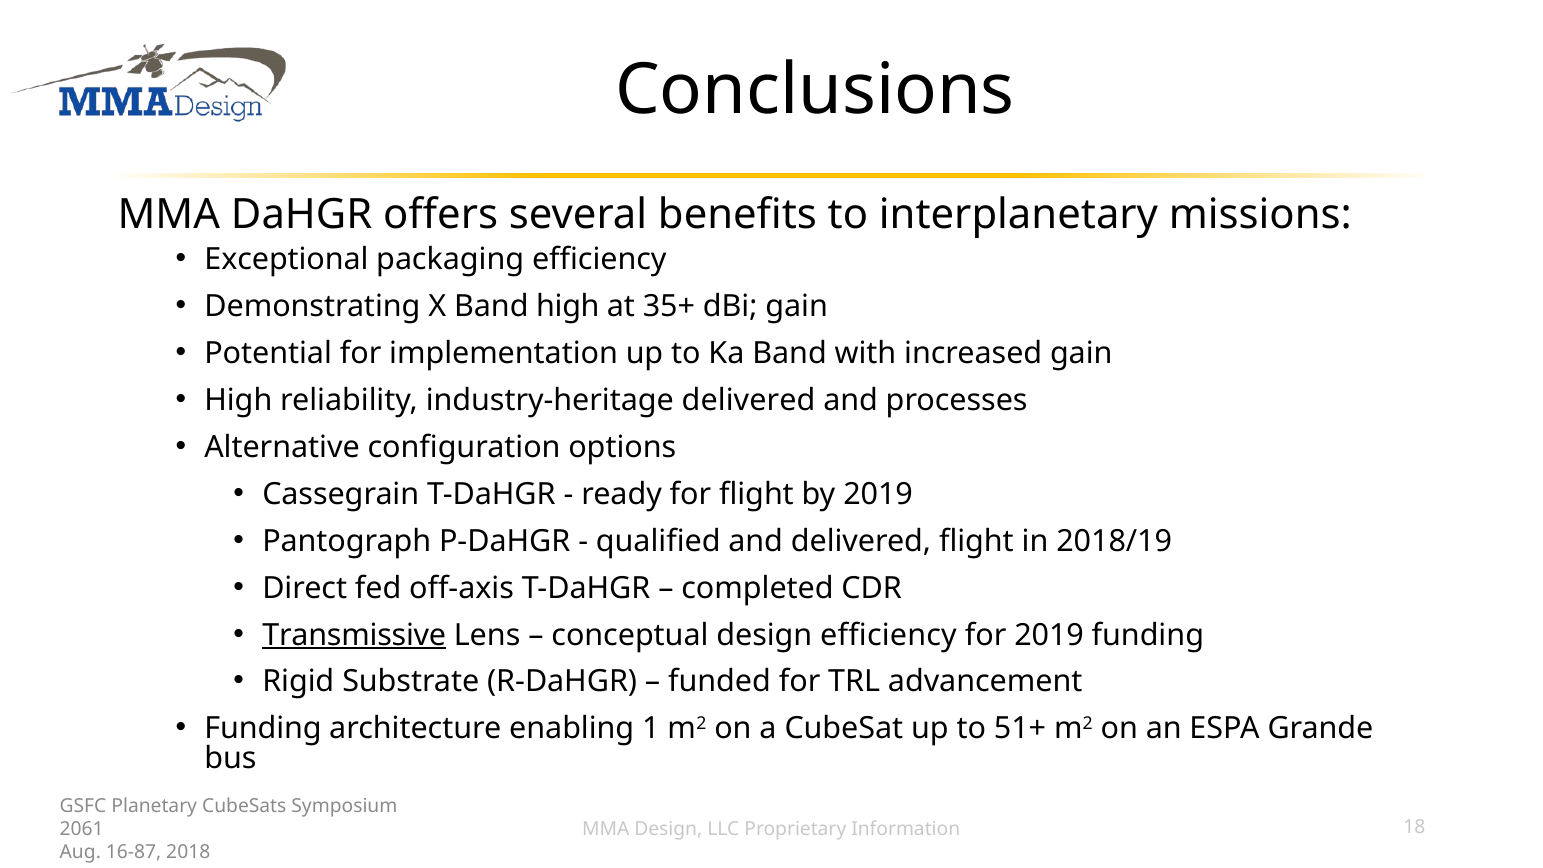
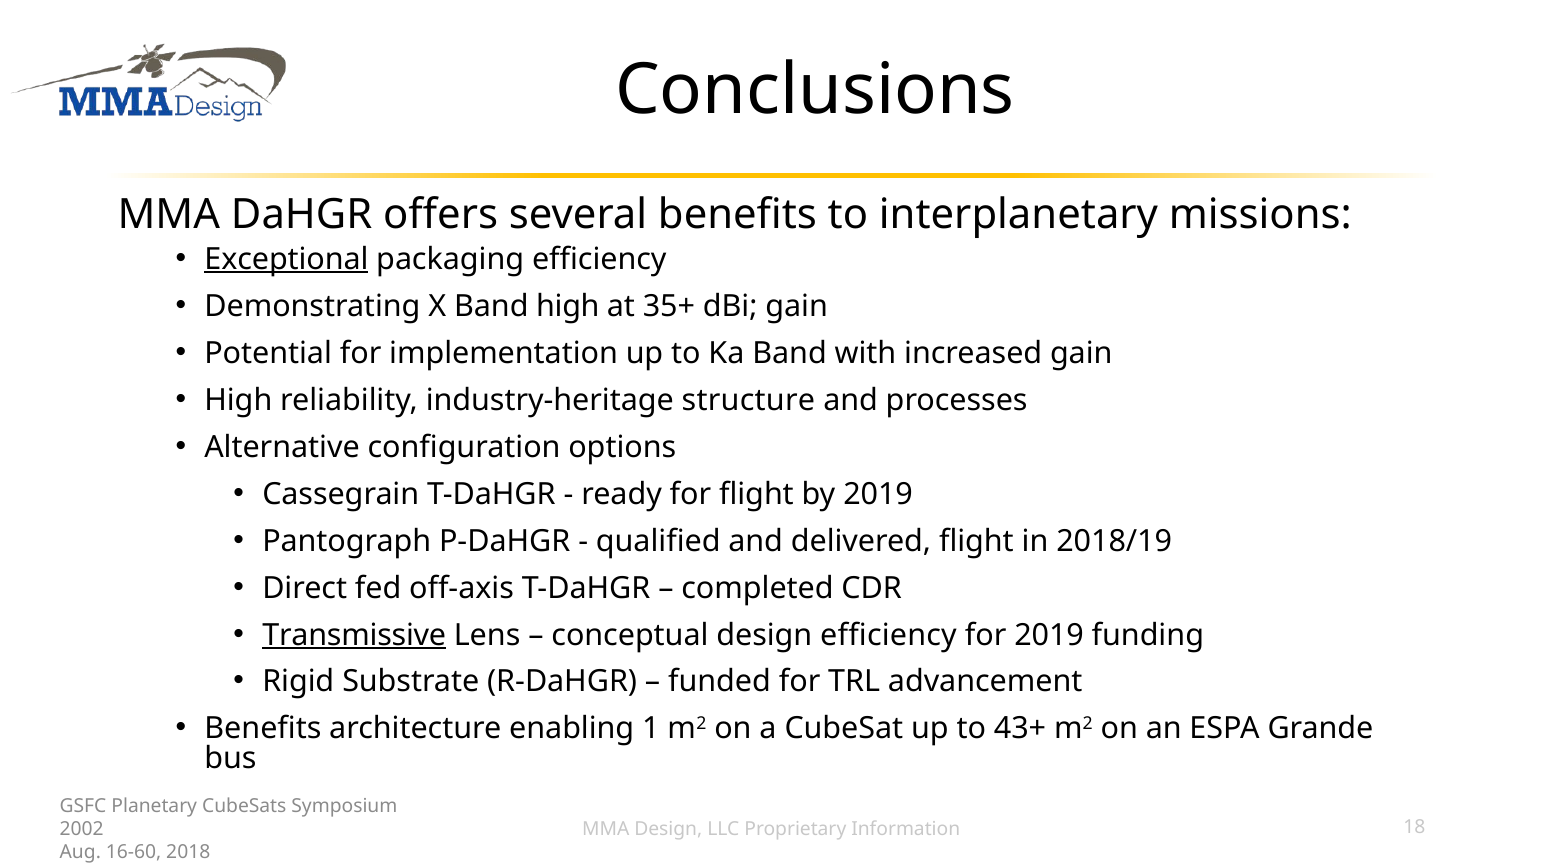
Exceptional underline: none -> present (286, 259)
industry-heritage delivered: delivered -> structure (748, 400)
Funding: Funding -> Benefits (263, 729)
51+: 51+ -> 43+ (1020, 729)
2061: 2061 -> 2002 (82, 829)
16-87: 16-87 -> 16-60 (134, 852)
